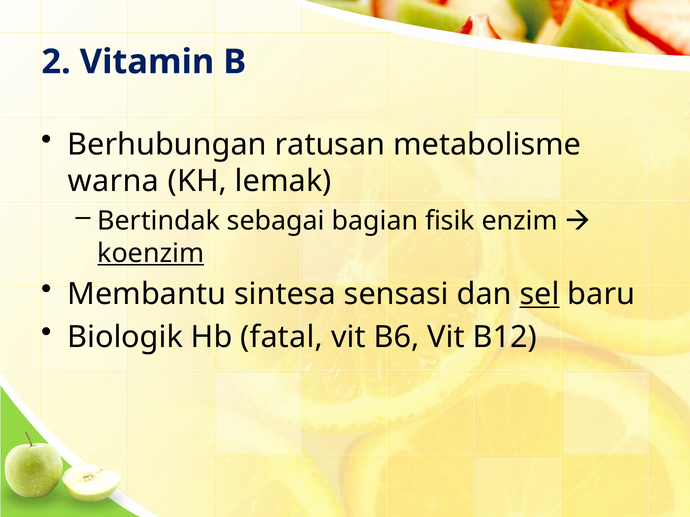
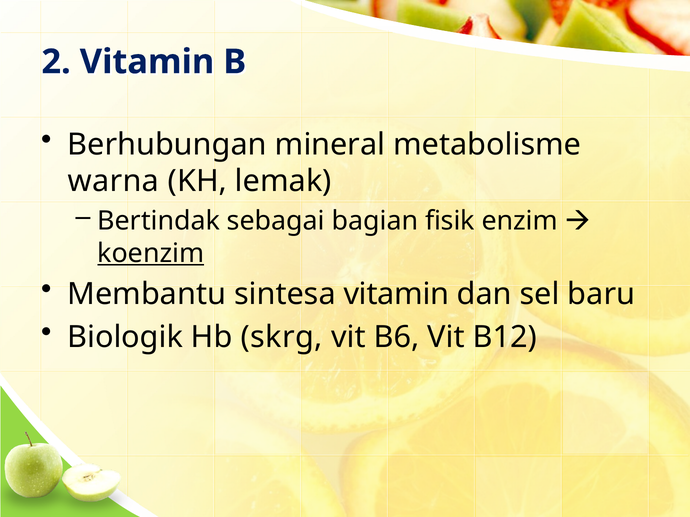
ratusan: ratusan -> mineral (330, 145)
sintesa sensasi: sensasi -> vitamin (396, 294)
sel underline: present -> none (540, 294)
fatal: fatal -> skrg (282, 337)
